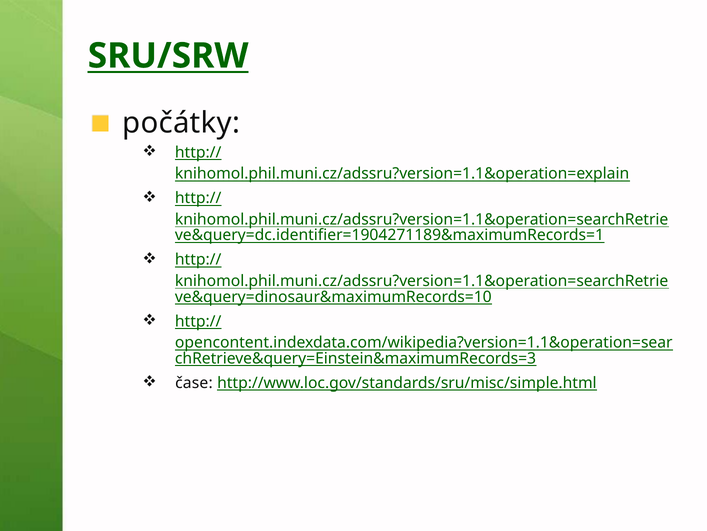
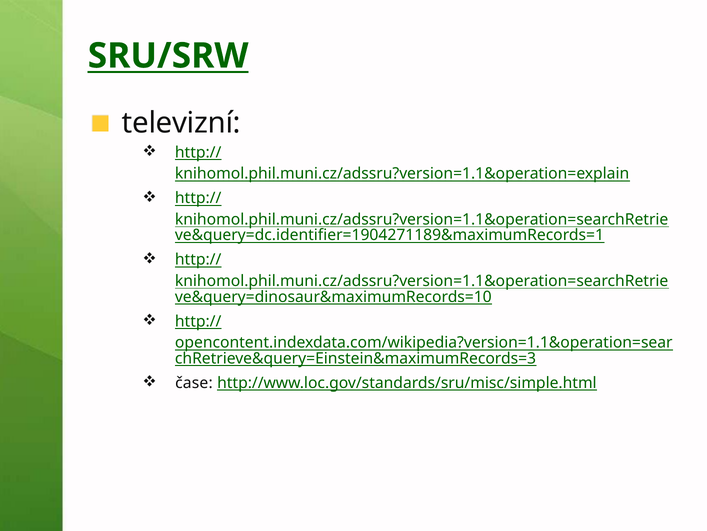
počátky: počátky -> televizní (181, 123)
